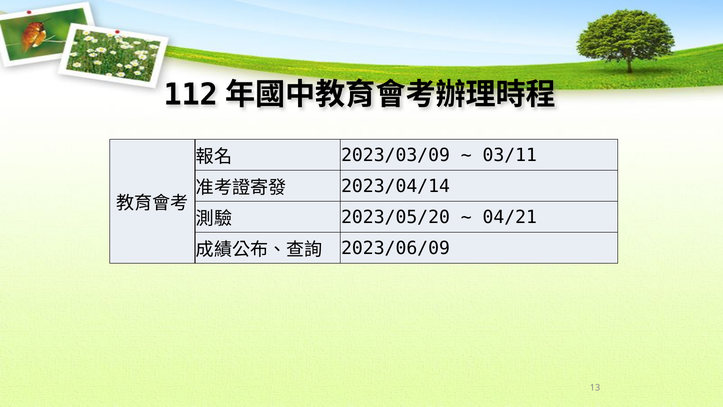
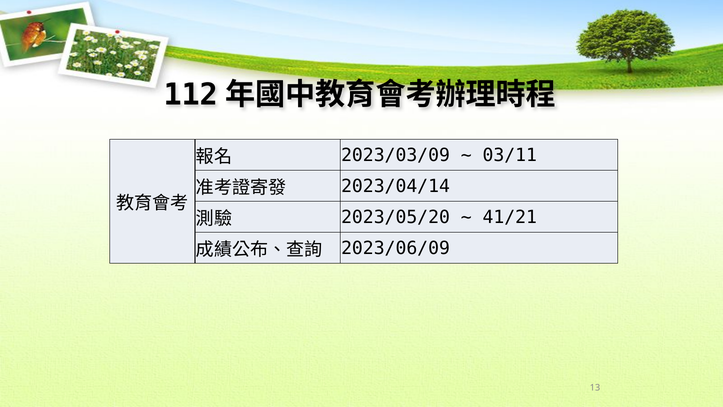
04/21: 04/21 -> 41/21 (510, 217)
